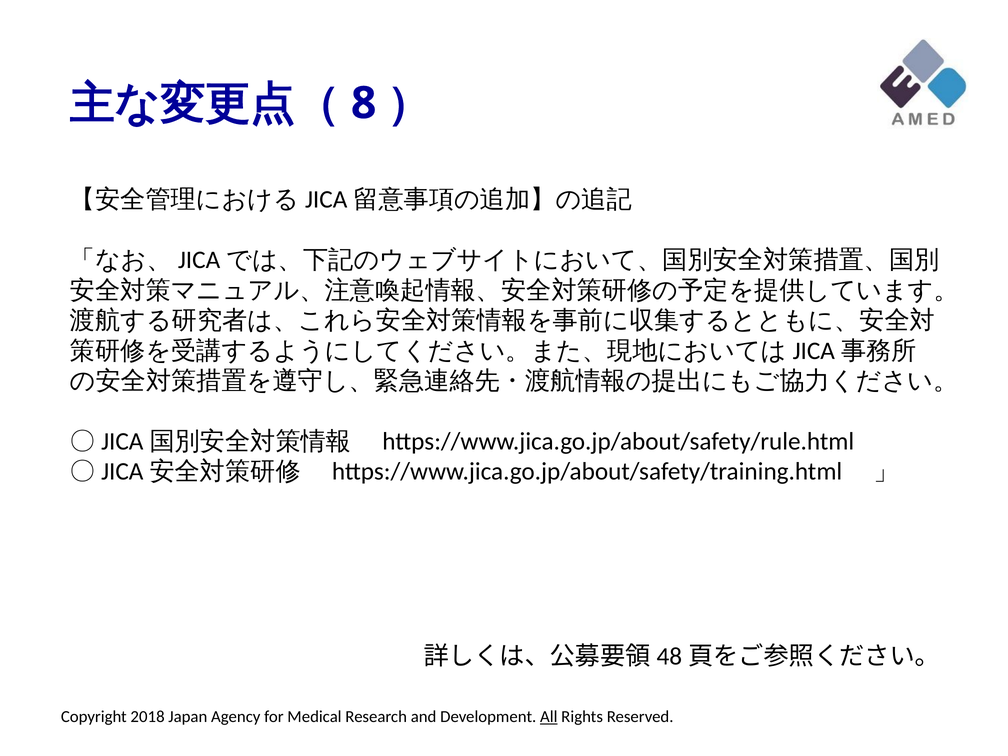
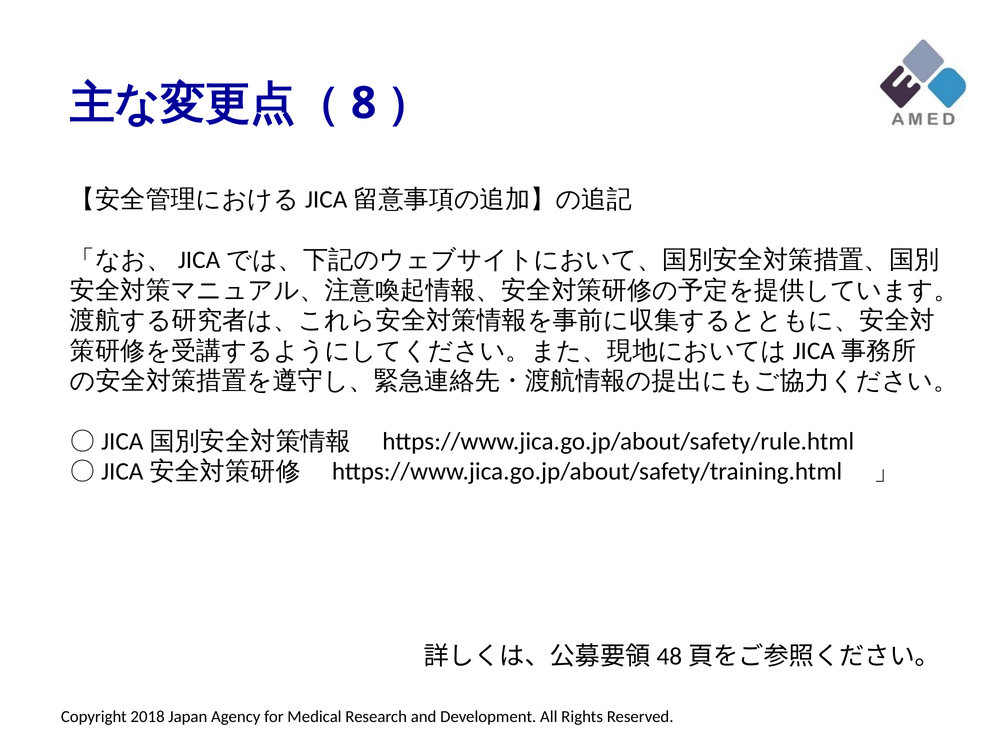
All underline: present -> none (549, 717)
